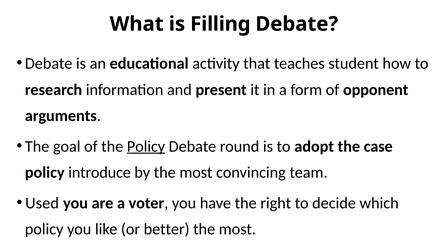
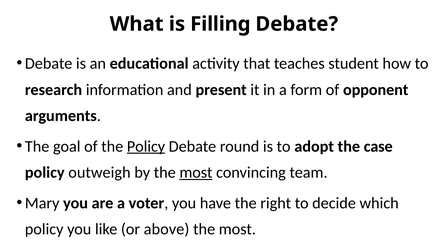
introduce: introduce -> outweigh (99, 172)
most underline: none -> present (196, 172)
Used: Used -> Mary (42, 203)
better: better -> above (167, 229)
